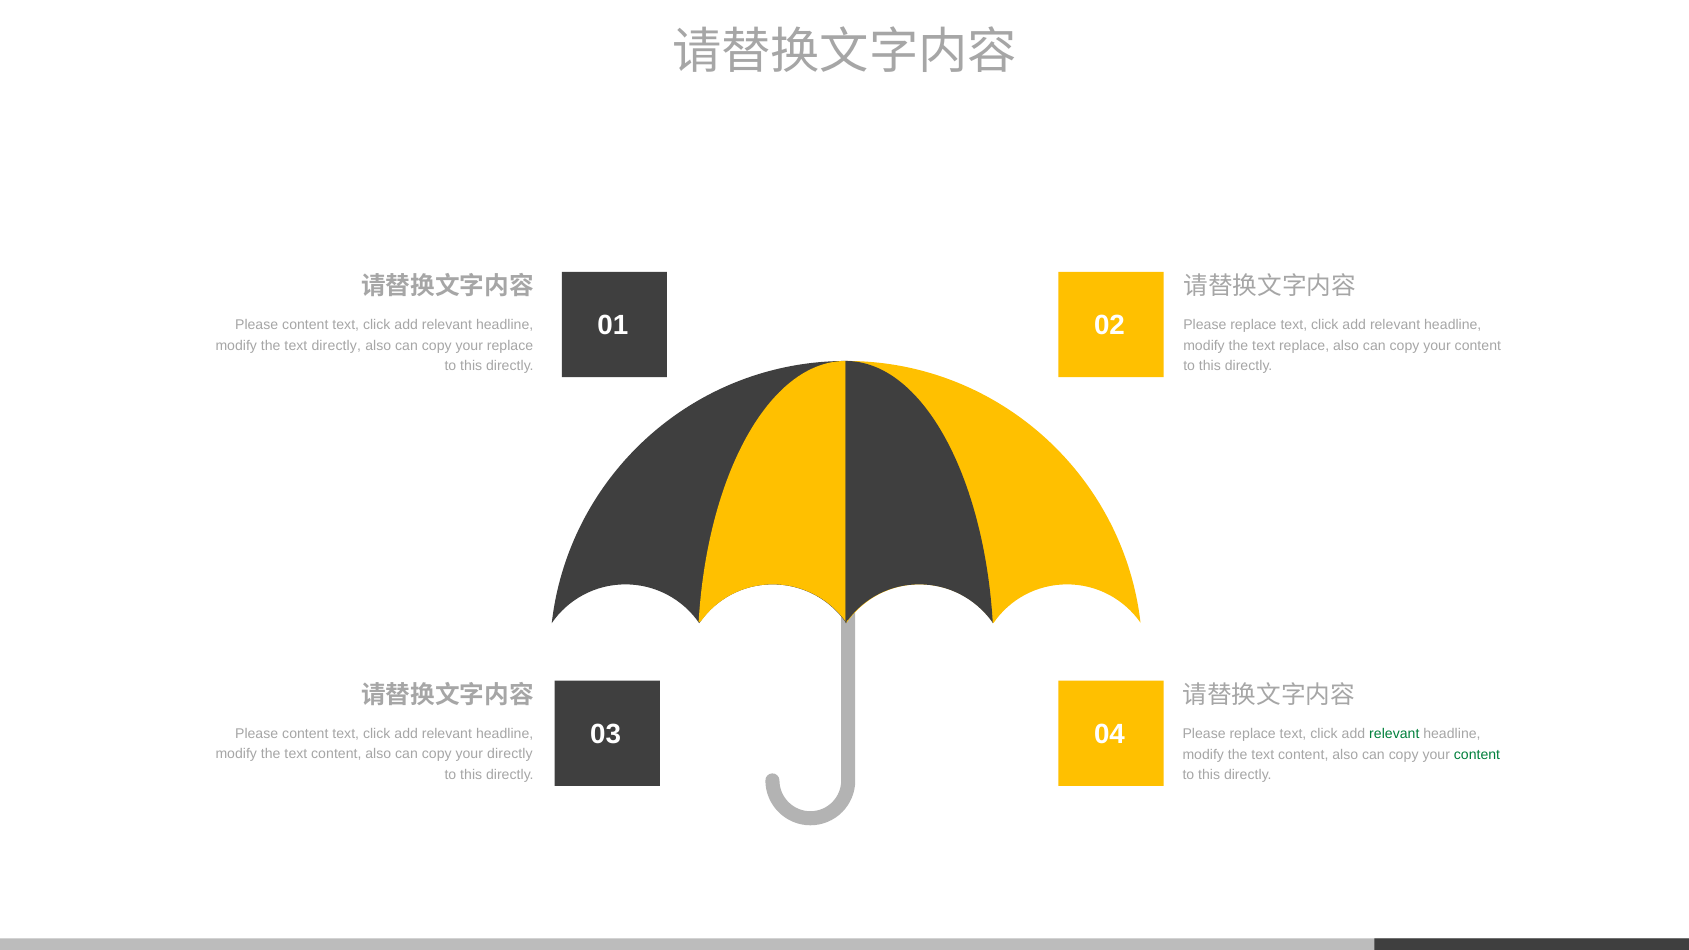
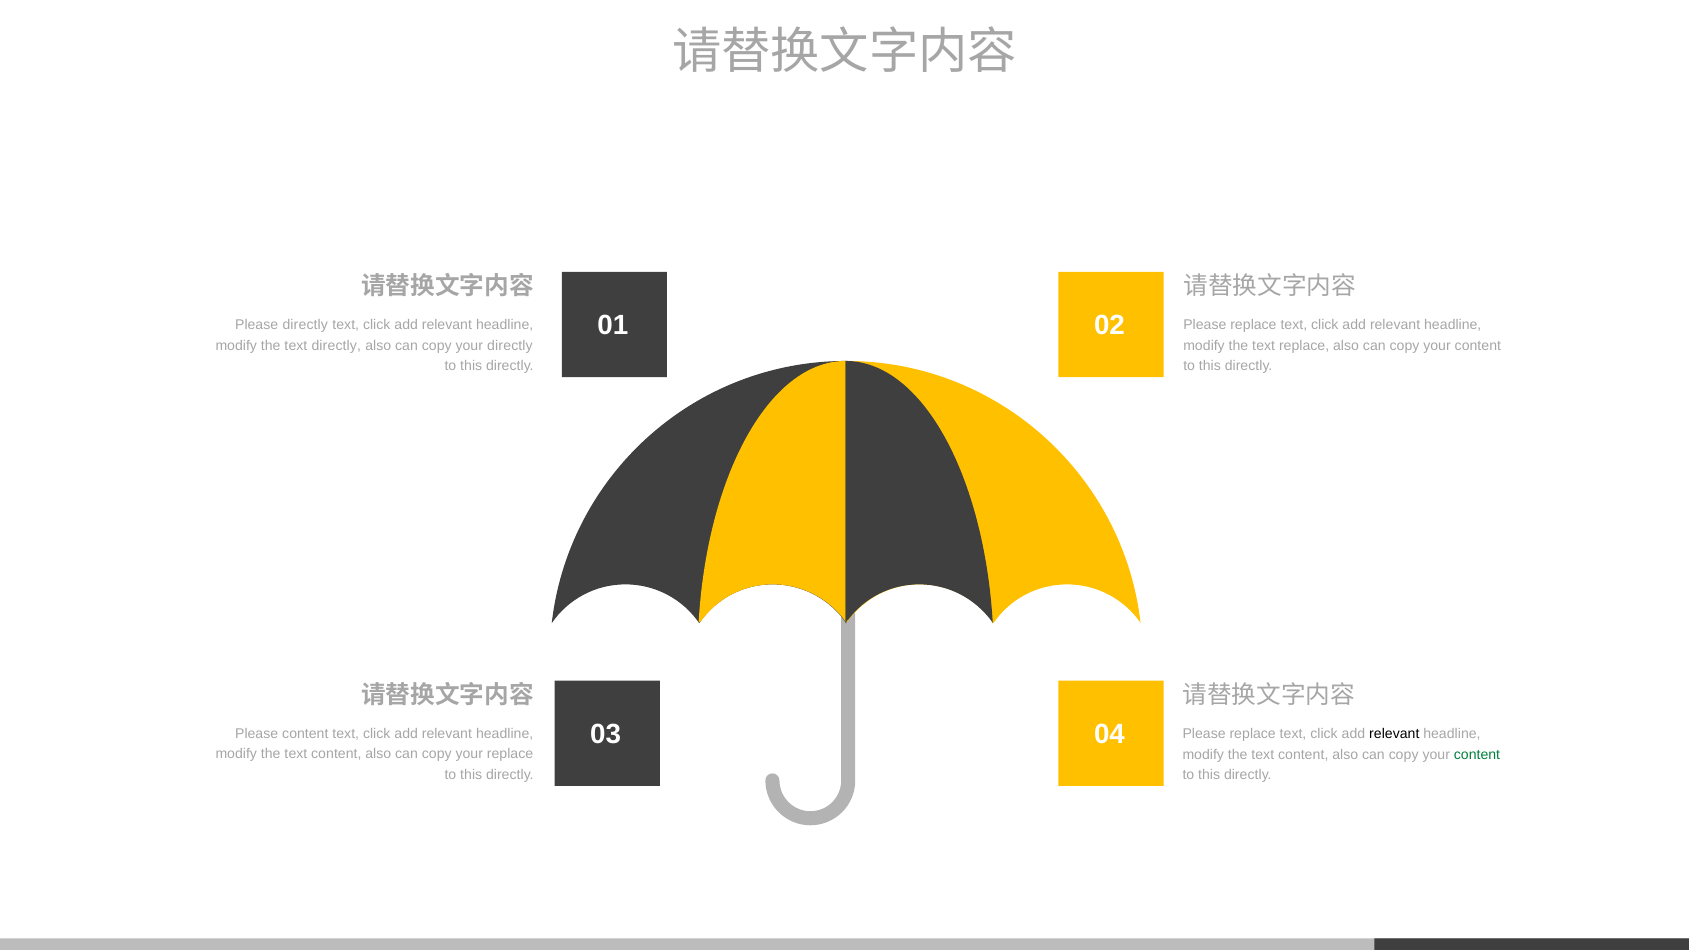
content: content -> directly (305, 325)
your replace: replace -> directly (510, 345)
relevant colour: green -> black (1394, 734)
your directly: directly -> replace (510, 754)
